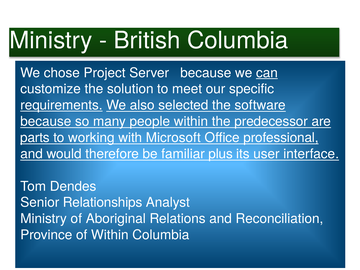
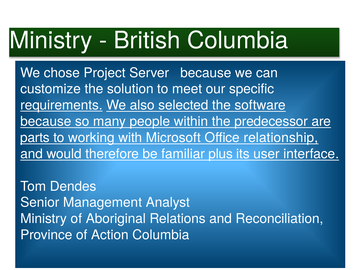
can underline: present -> none (267, 73)
professional: professional -> relationship (281, 138)
Relationships: Relationships -> Management (103, 203)
of Within: Within -> Action (110, 235)
